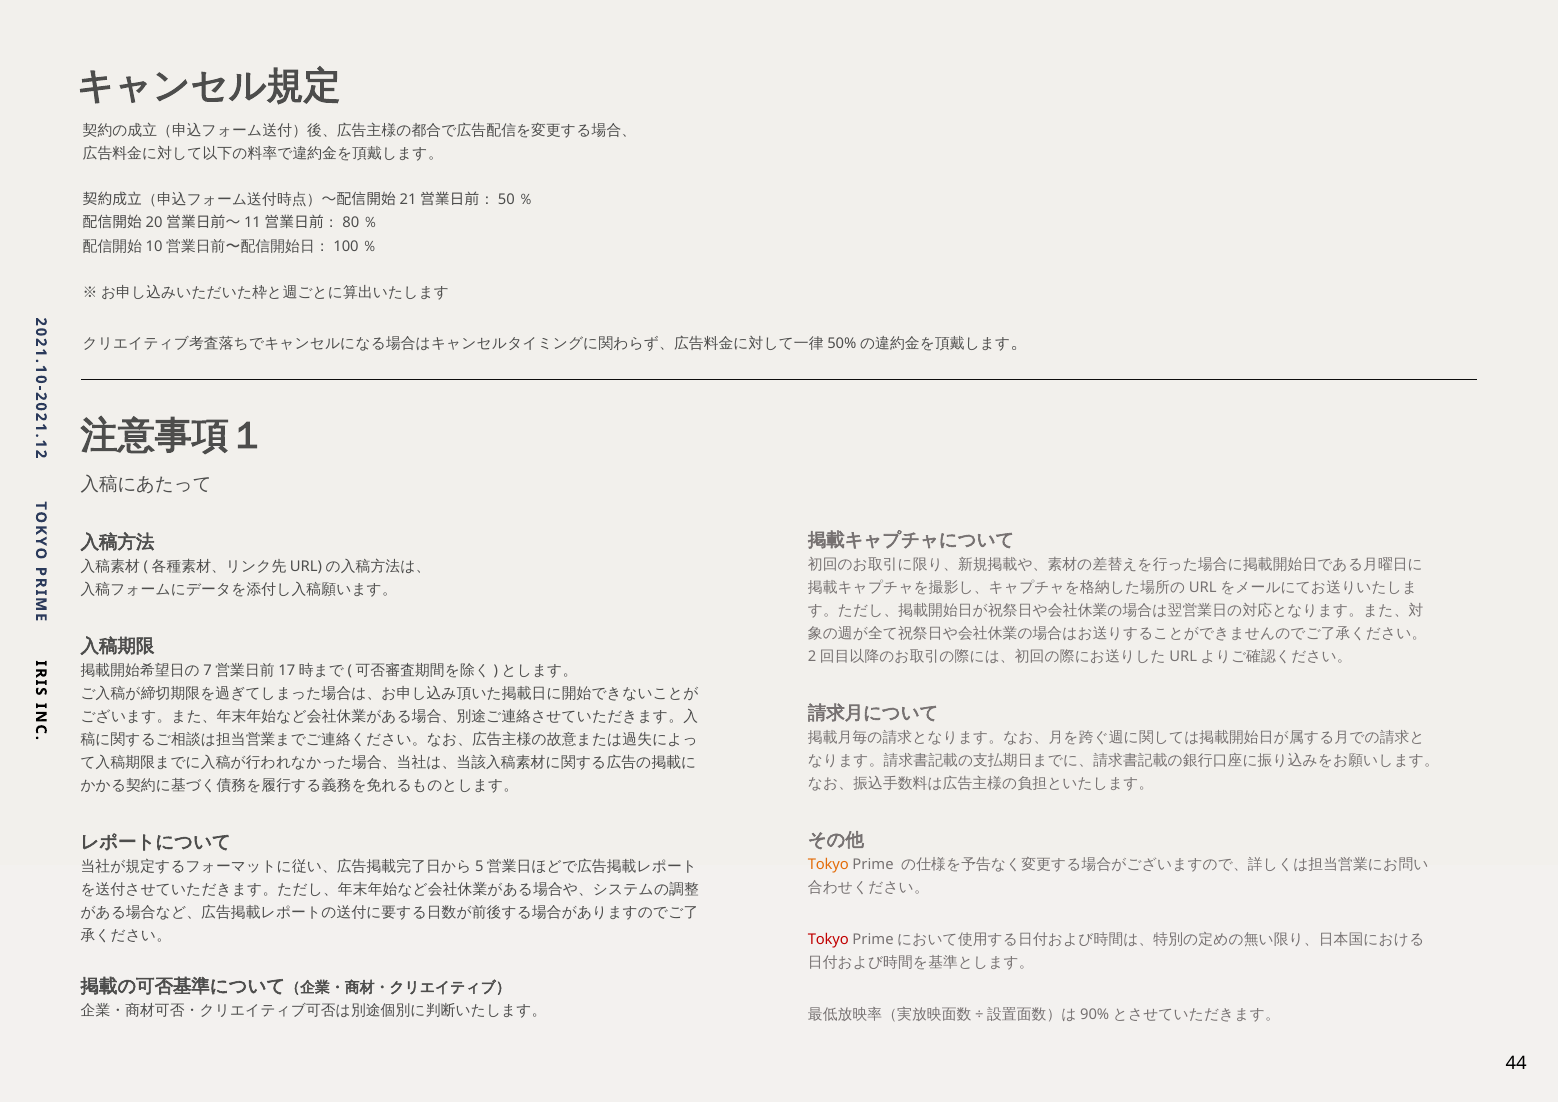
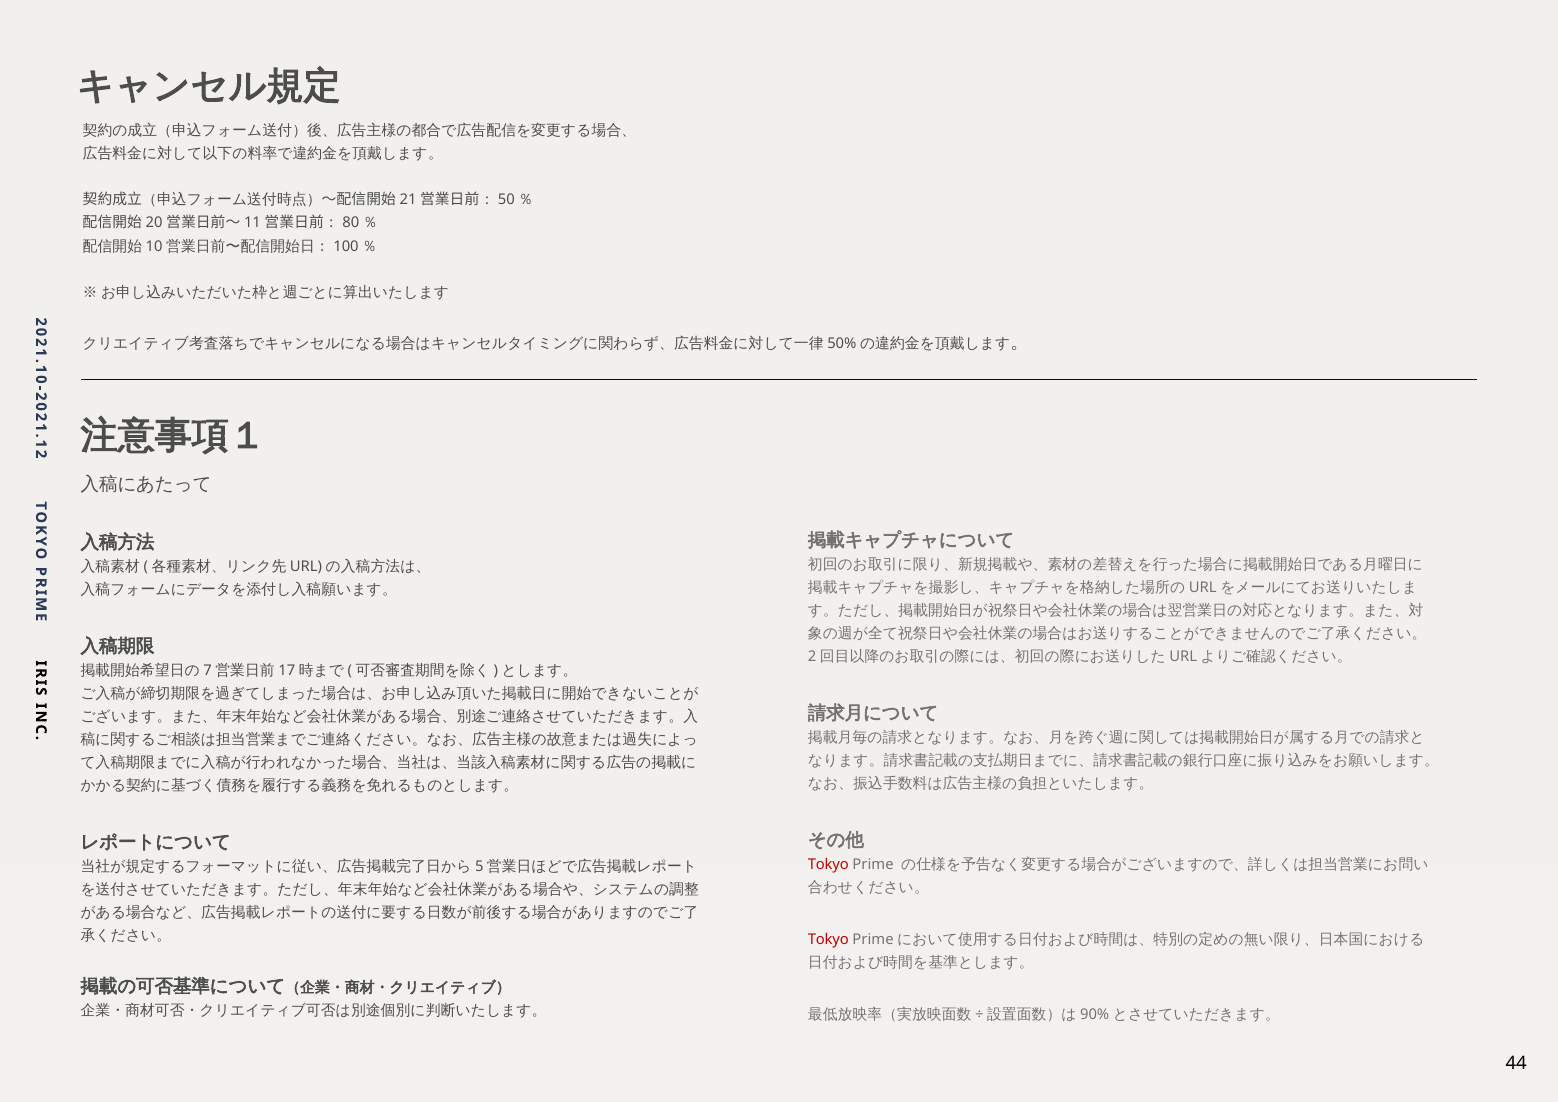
Tokyo colour: orange -> red (828, 865)
